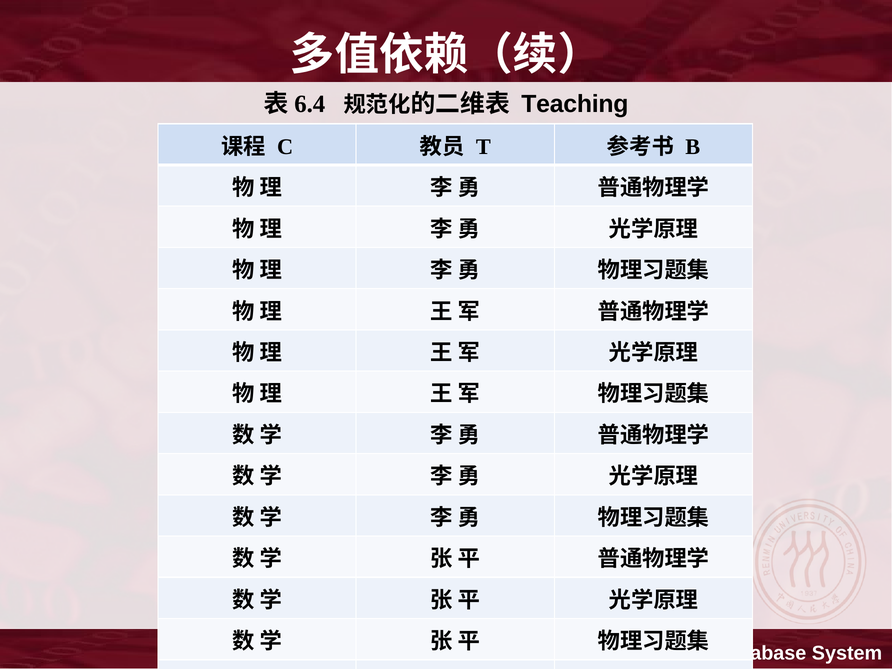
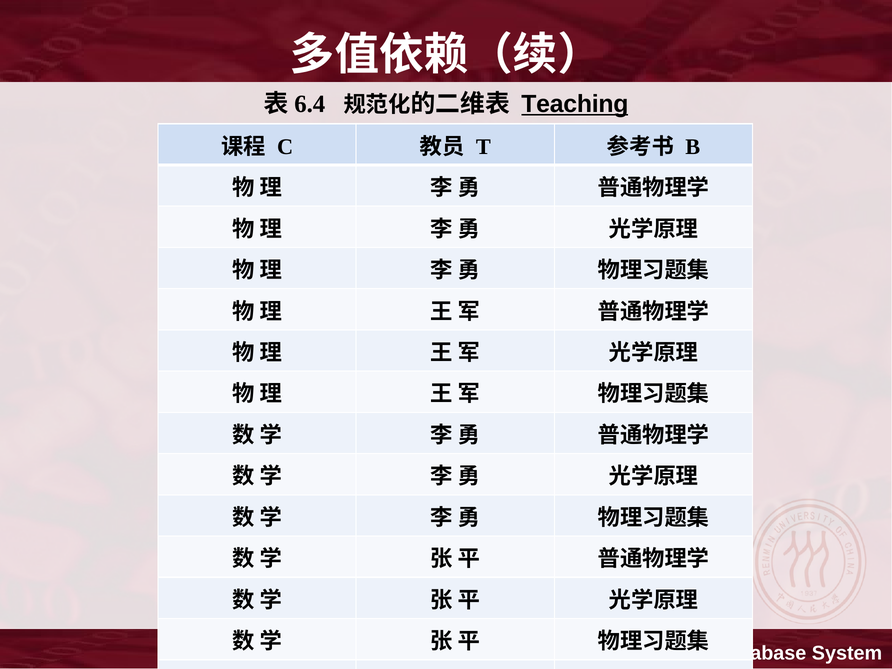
Teaching underline: none -> present (575, 104)
